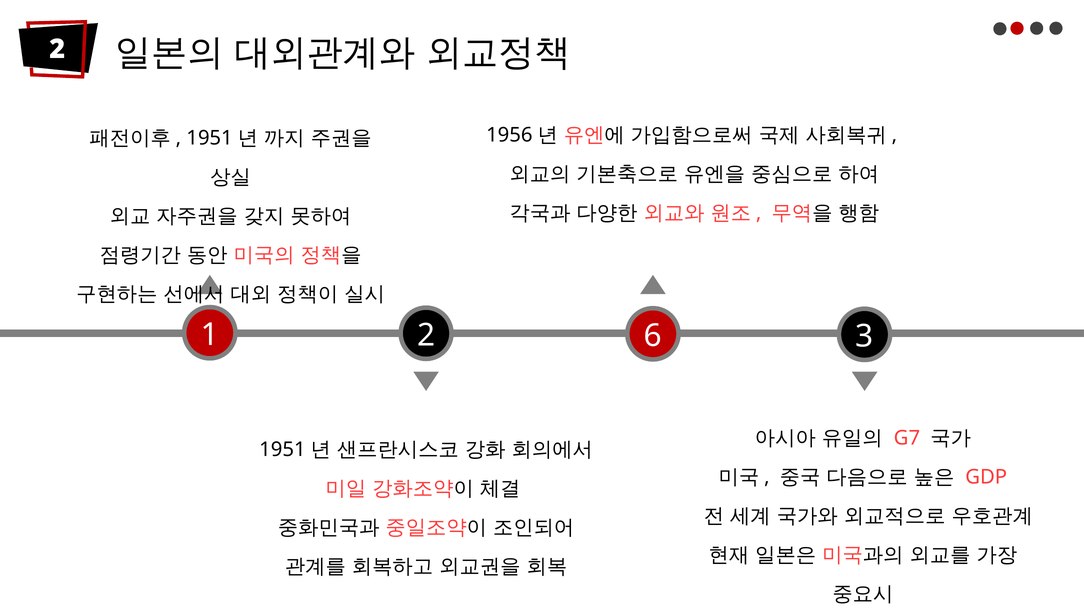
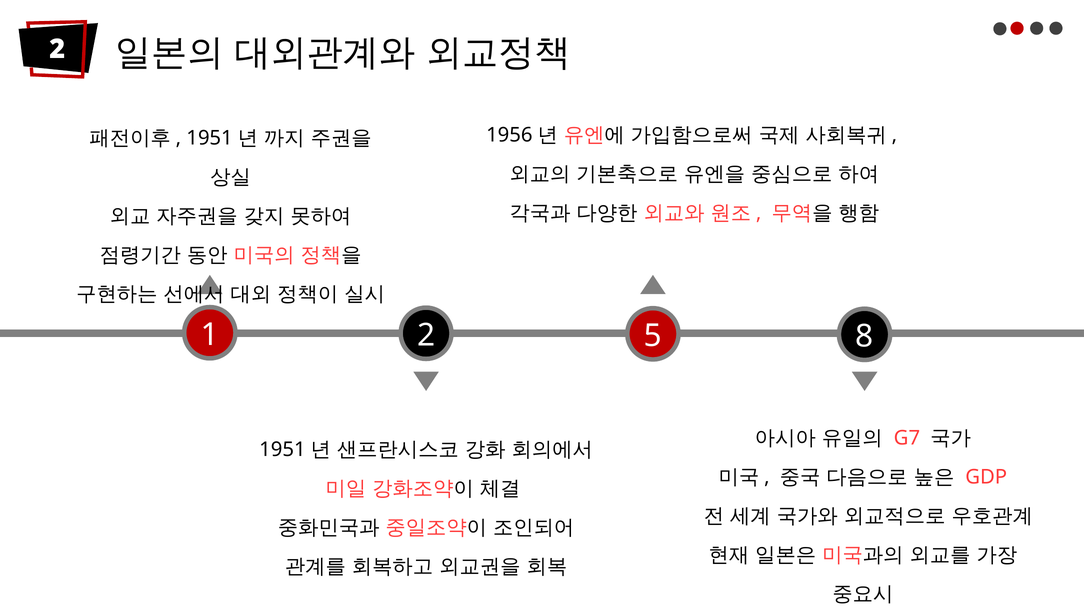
6: 6 -> 5 (653, 336)
3: 3 -> 8 (865, 336)
